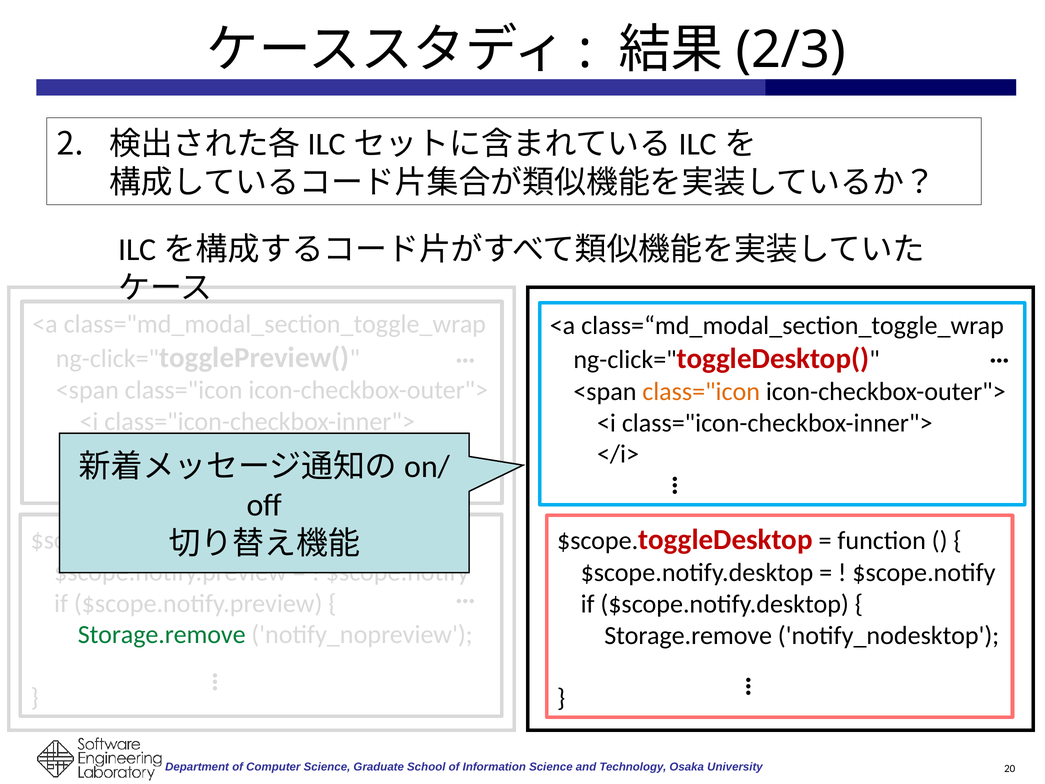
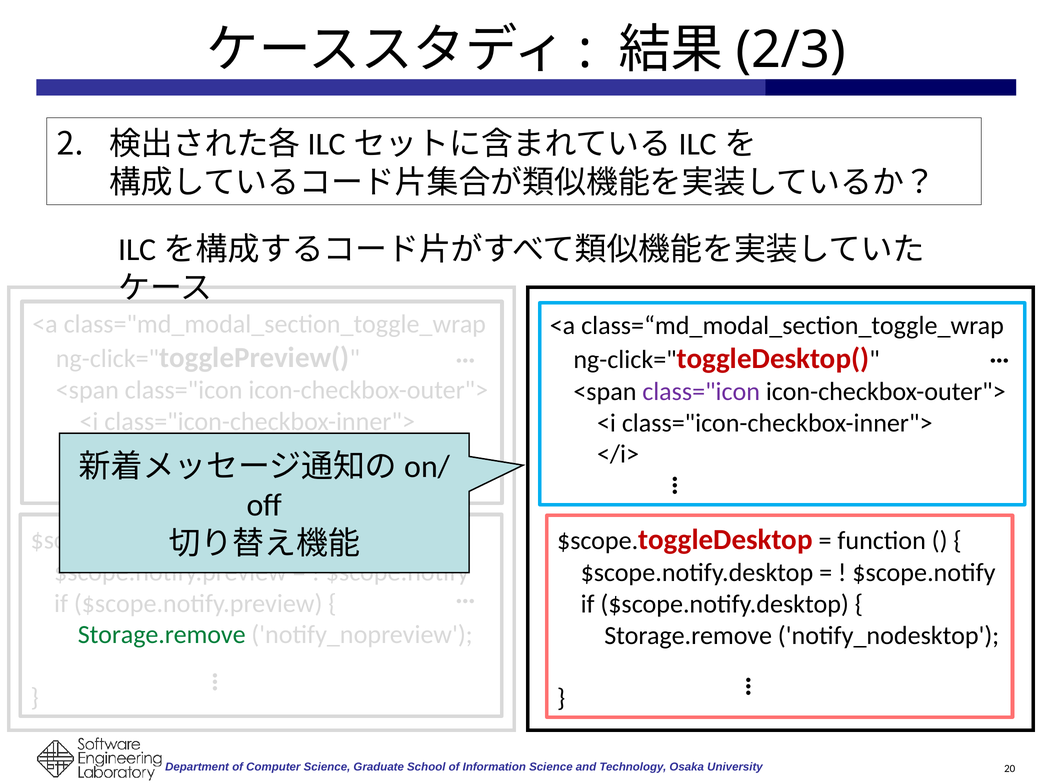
class="icon colour: orange -> purple (701, 391)
